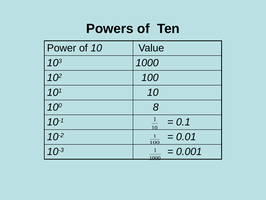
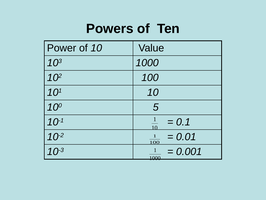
8: 8 -> 5 (156, 107)
